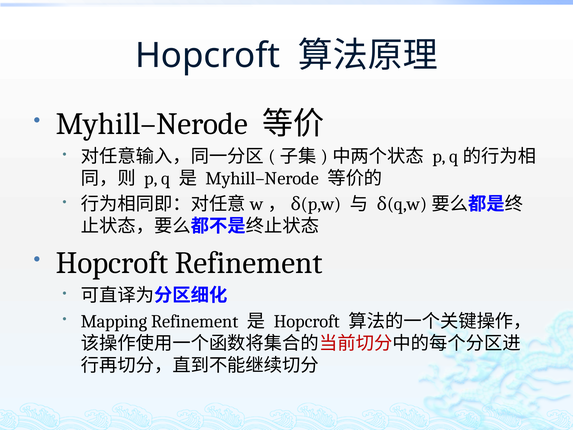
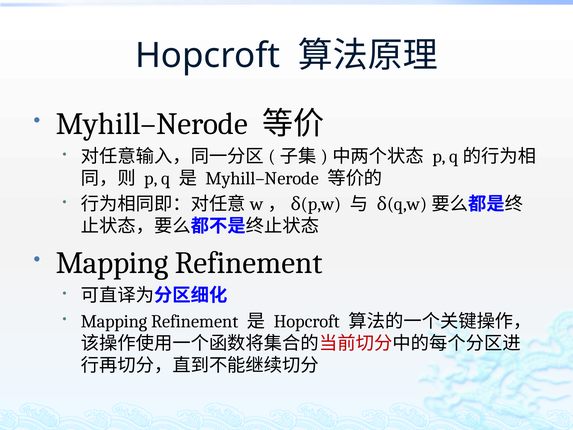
Hopcroft: Hopcroft -> Mapping (112, 263)
